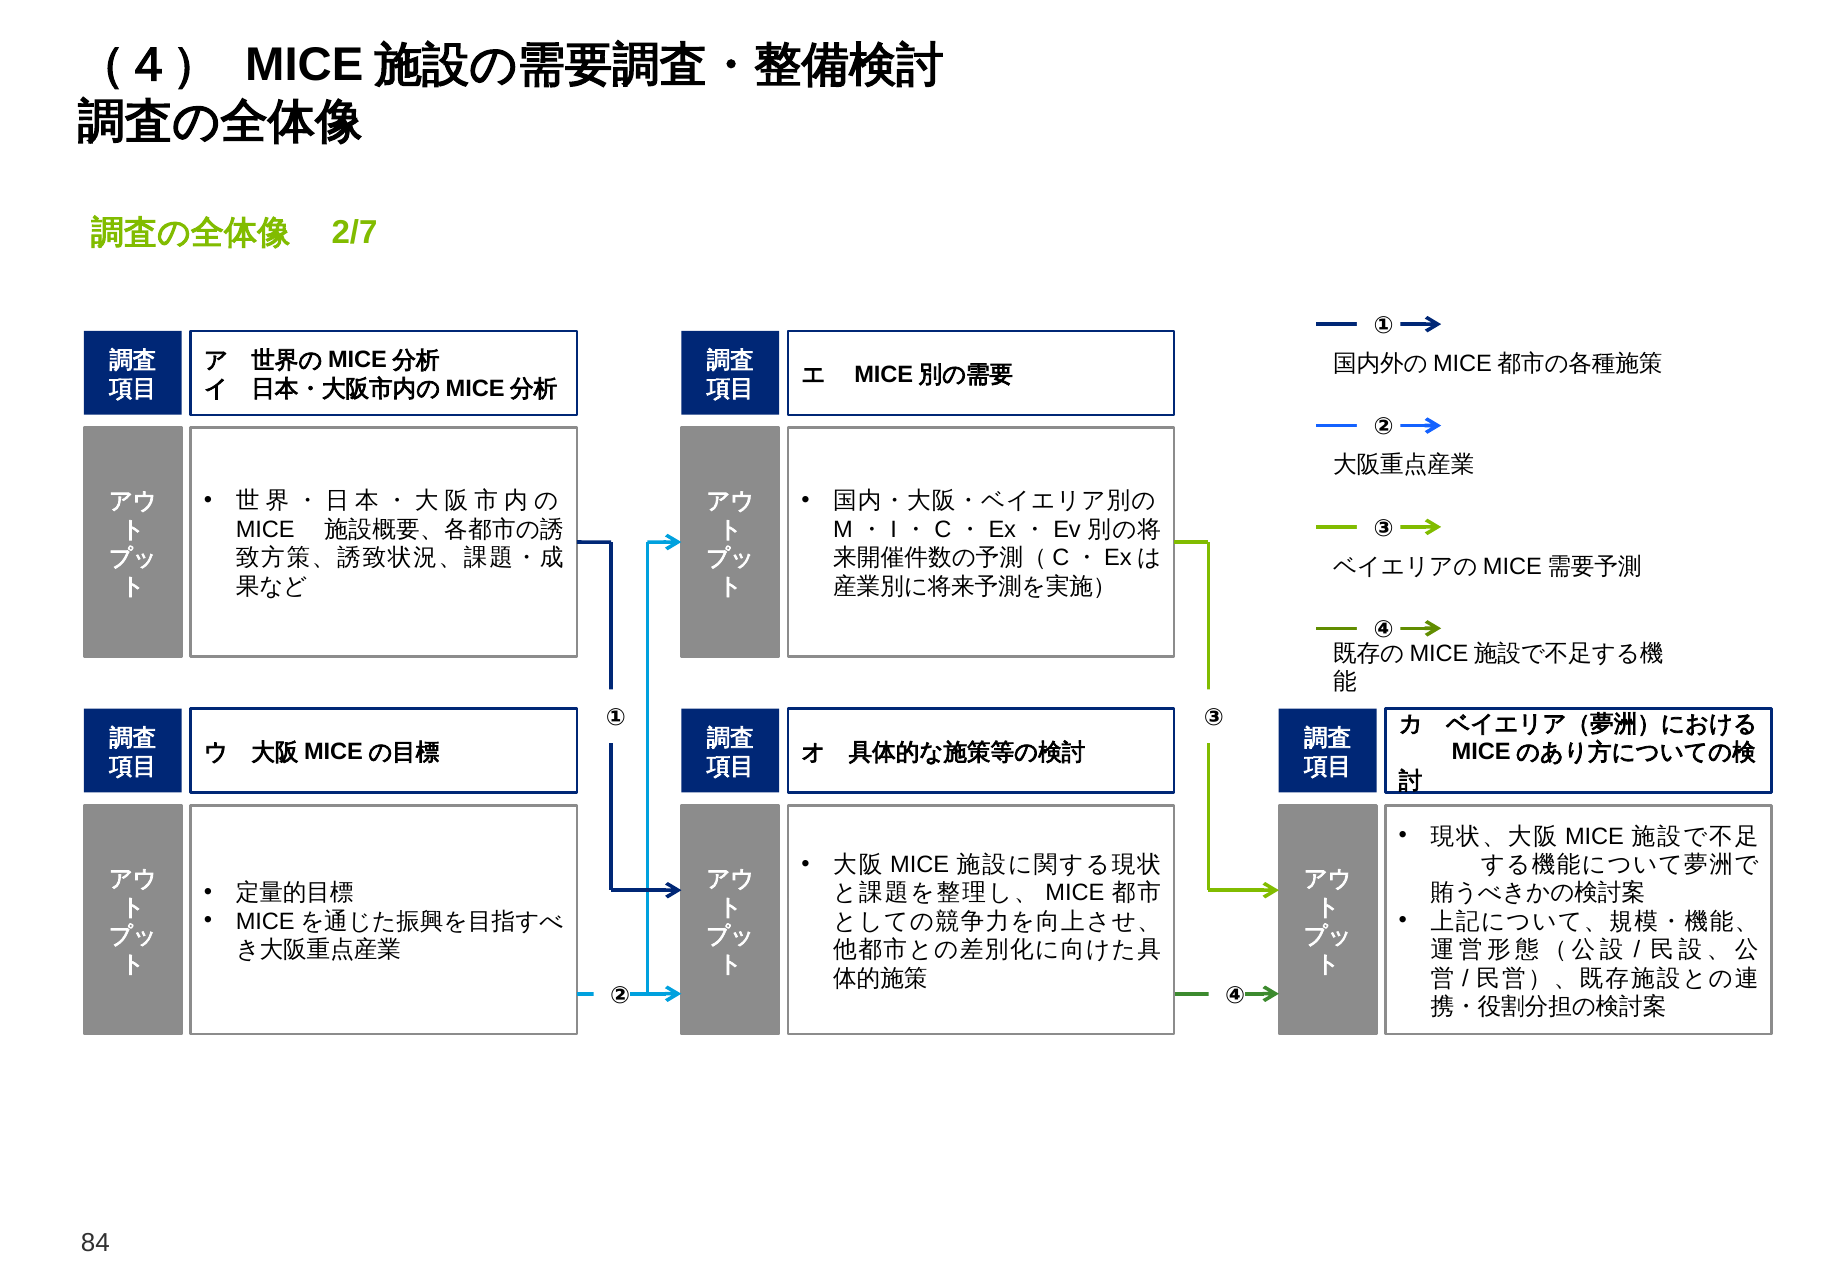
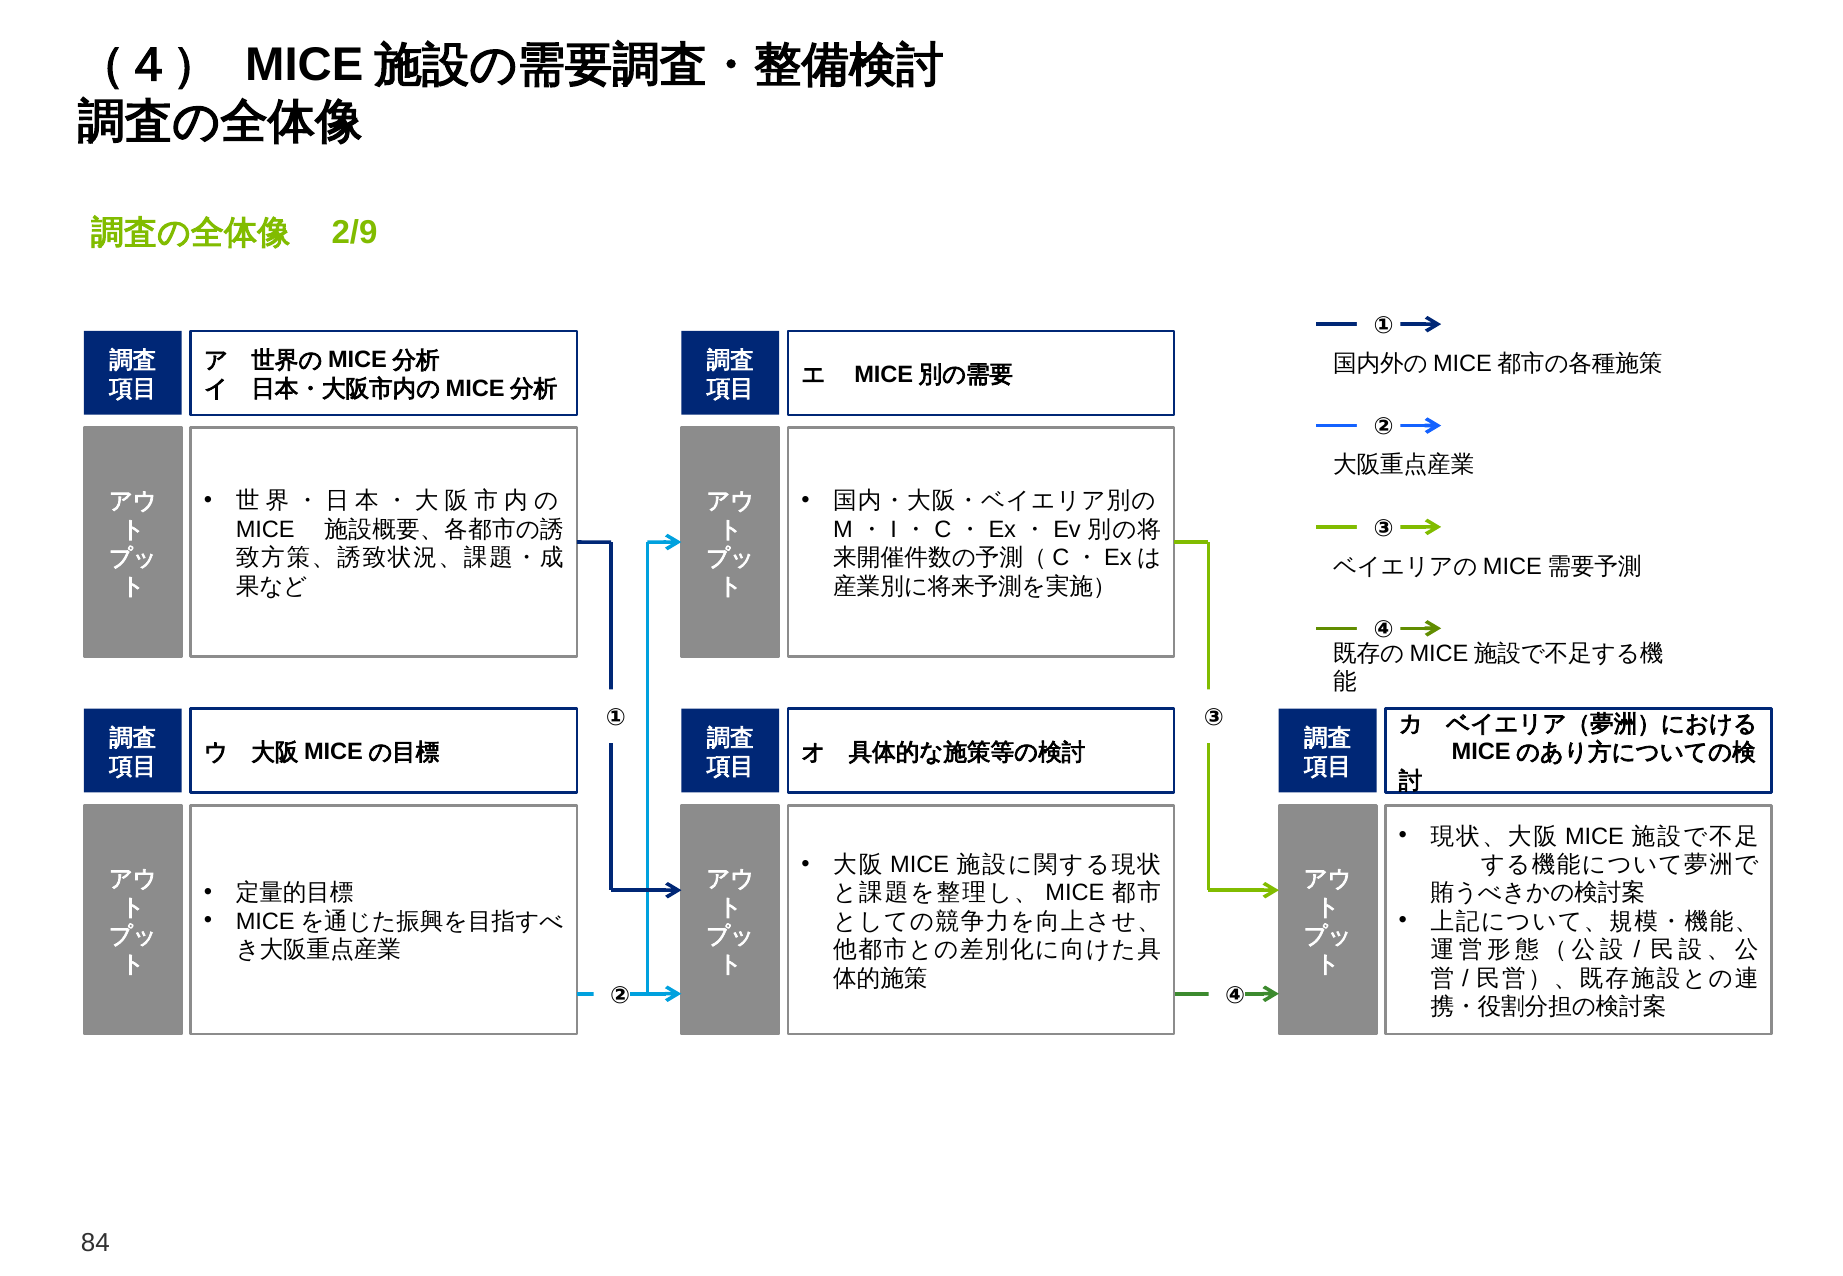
2/7: 2/7 -> 2/9 (354, 233)
